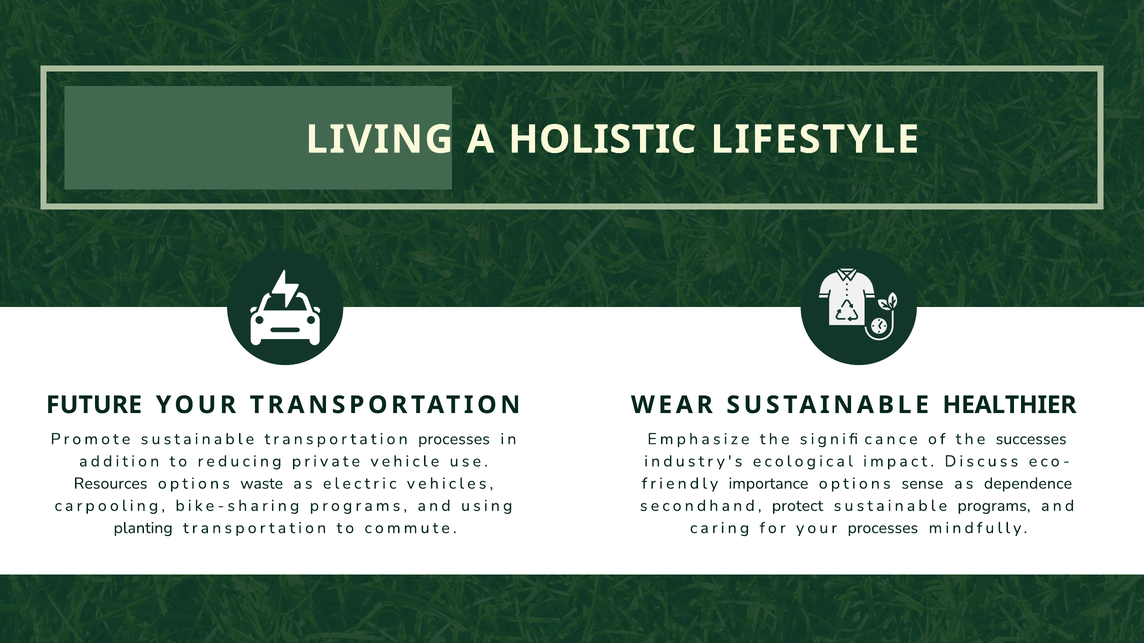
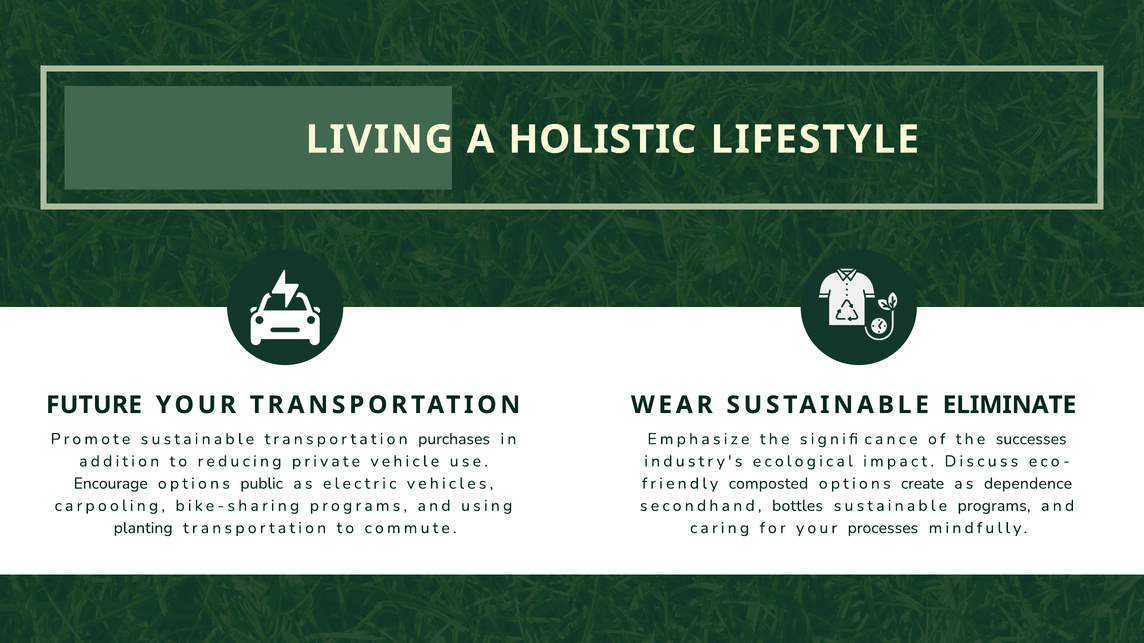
HEALTHIER: HEALTHIER -> ELIMINATE (1009, 405)
transportation processes: processes -> purchases (454, 439)
Resources: Resources -> Encourage (111, 484)
waste: waste -> public (262, 484)
importance: importance -> composted (768, 484)
sense: sense -> create (923, 484)
protect: protect -> bottles (798, 506)
